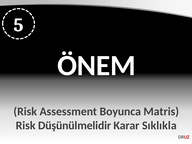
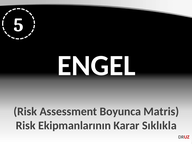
ÖNEM: ÖNEM -> ENGEL (96, 66)
Düşünülmelidir: Düşünülmelidir -> Ekipmanlarının (75, 126)
